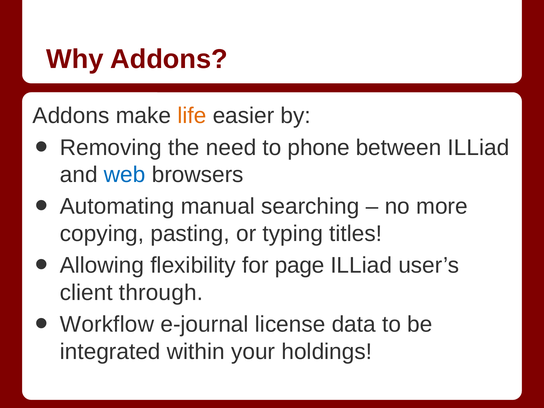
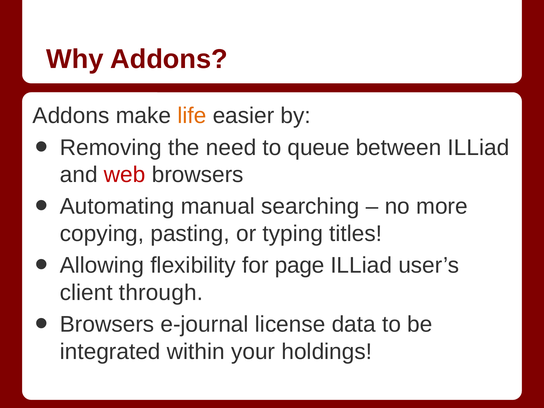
phone: phone -> queue (319, 148)
web colour: blue -> red (125, 175)
Workflow: Workflow -> Browsers (107, 324)
